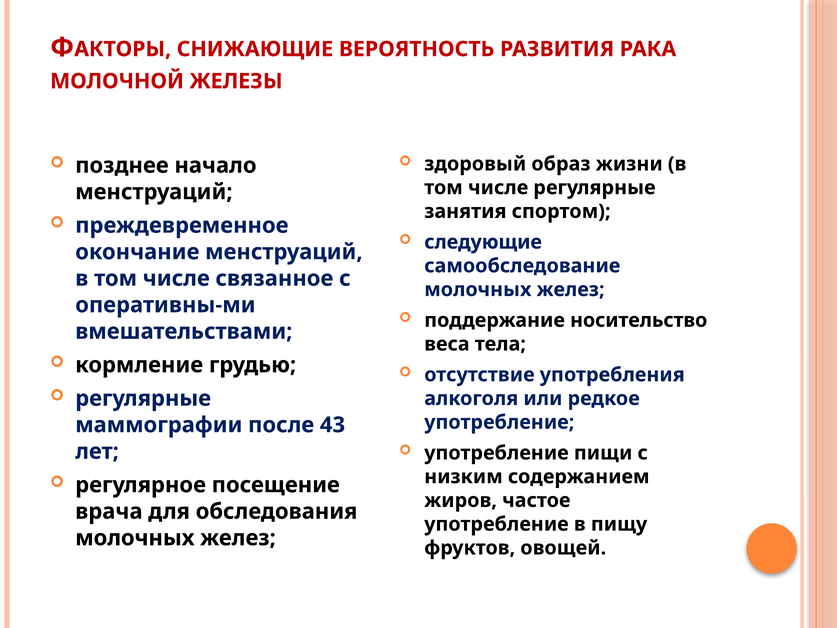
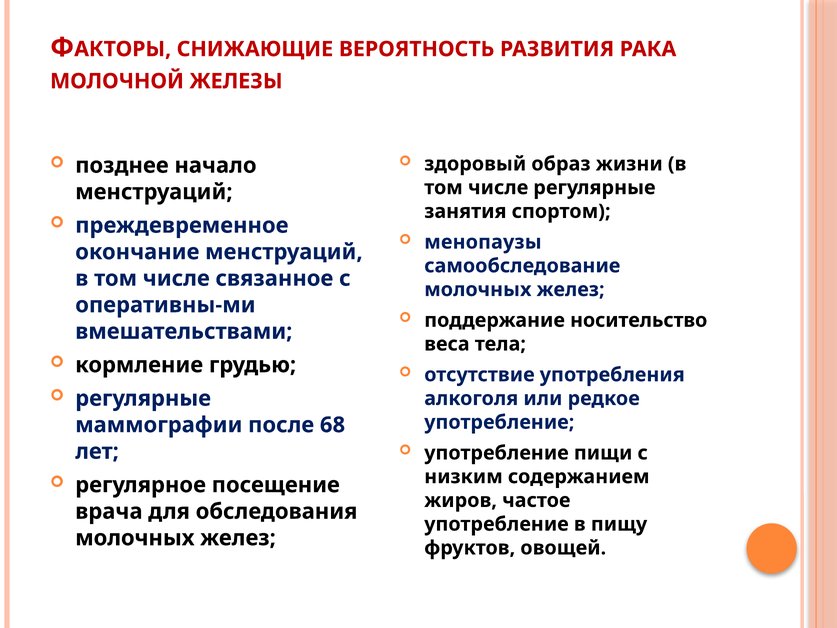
следующие: следующие -> менопаузы (483, 242)
43: 43 -> 68 (333, 425)
